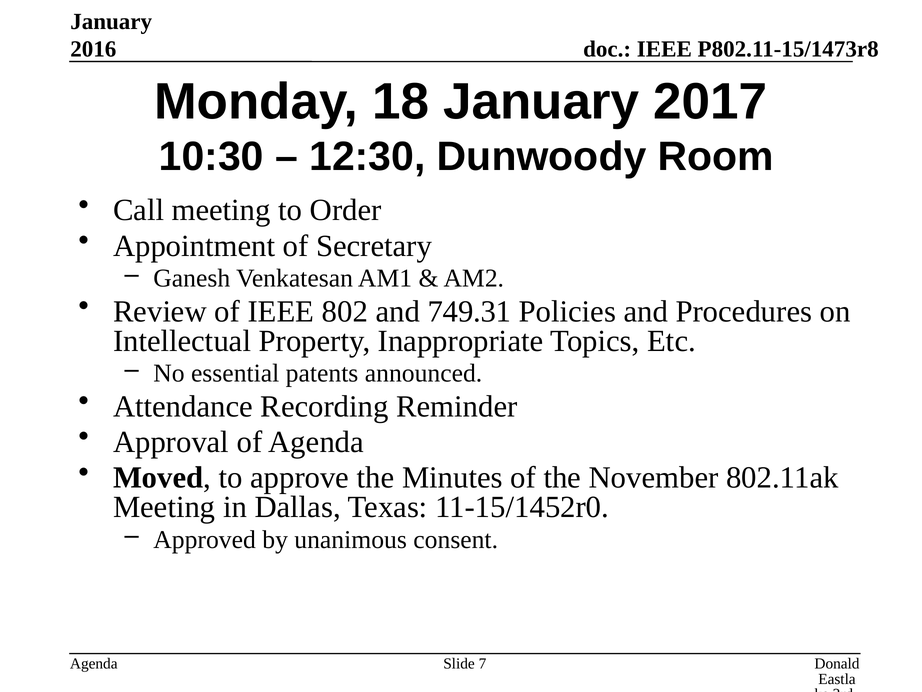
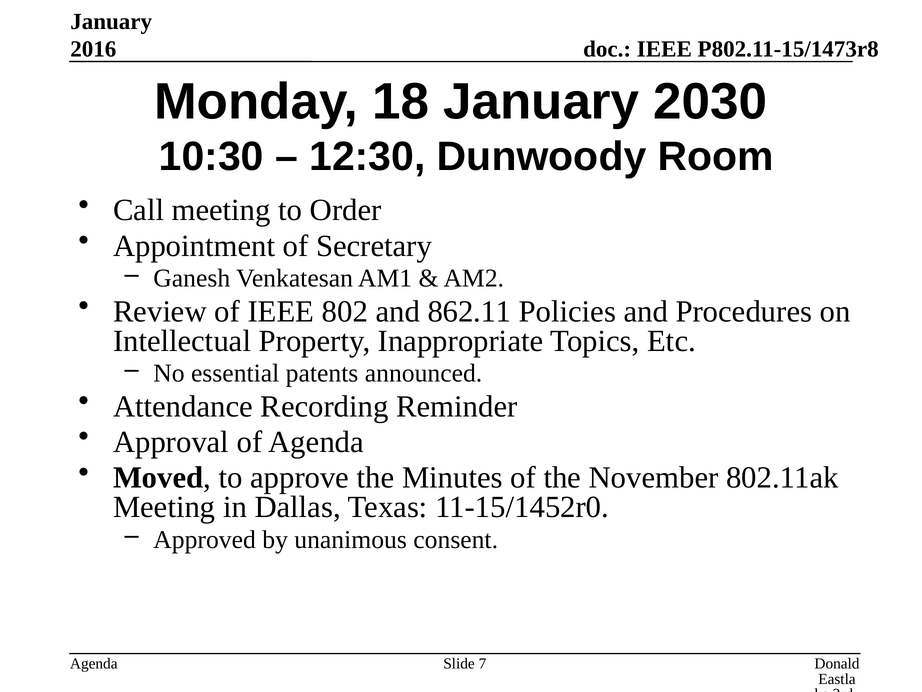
2017: 2017 -> 2030 (710, 102)
749.31: 749.31 -> 862.11 (469, 311)
